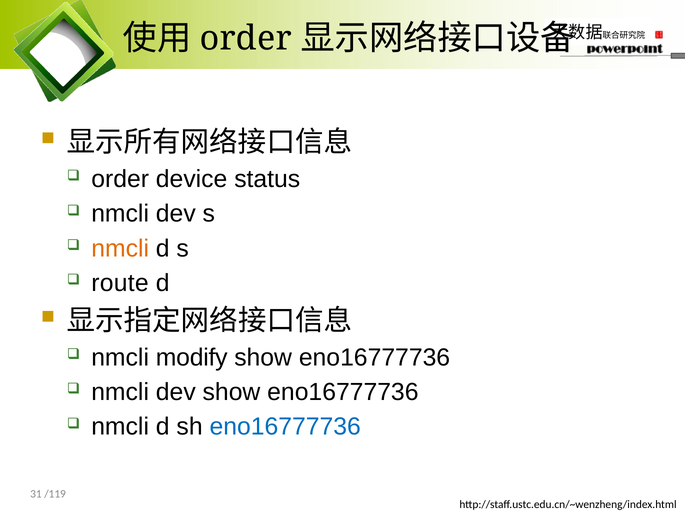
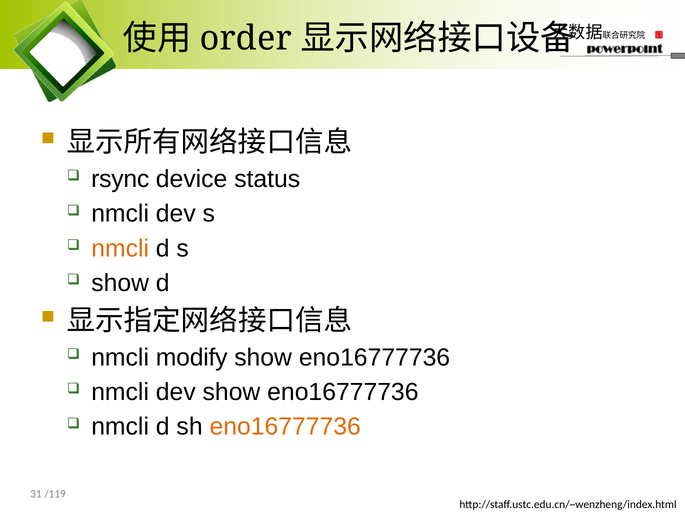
order: order -> rsync (120, 179)
route: route -> show (120, 283)
eno16777736 colour: blue -> orange (285, 427)
